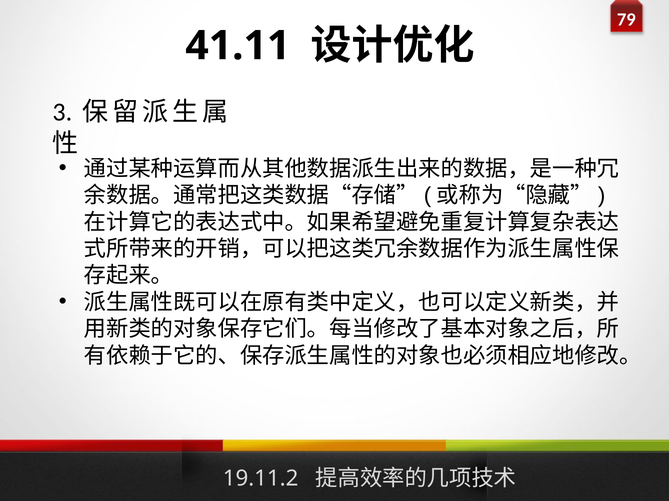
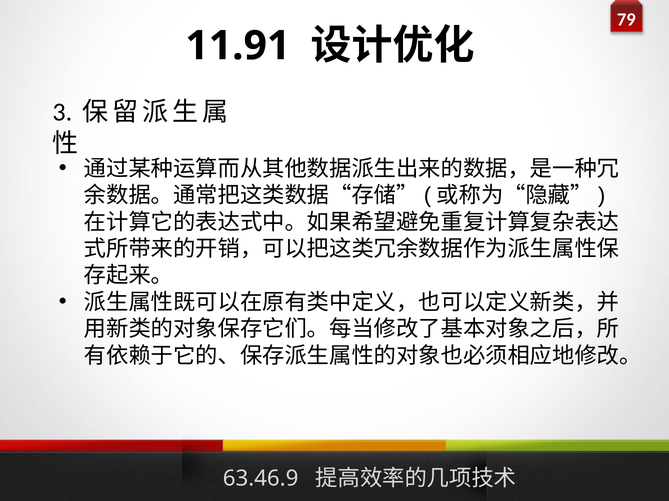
41.11: 41.11 -> 11.91 (238, 46)
19.11.2: 19.11.2 -> 63.46.9 (261, 479)
